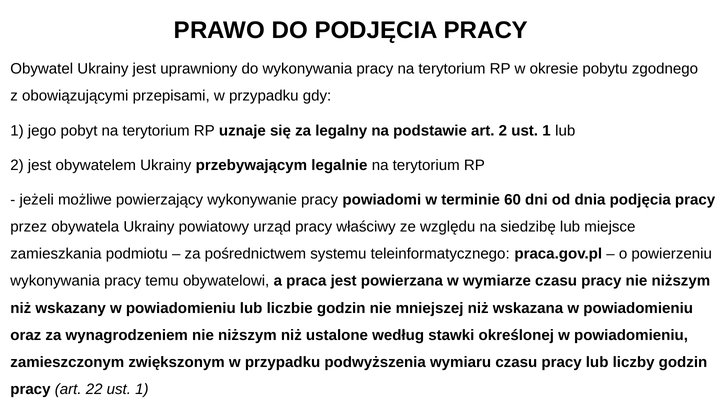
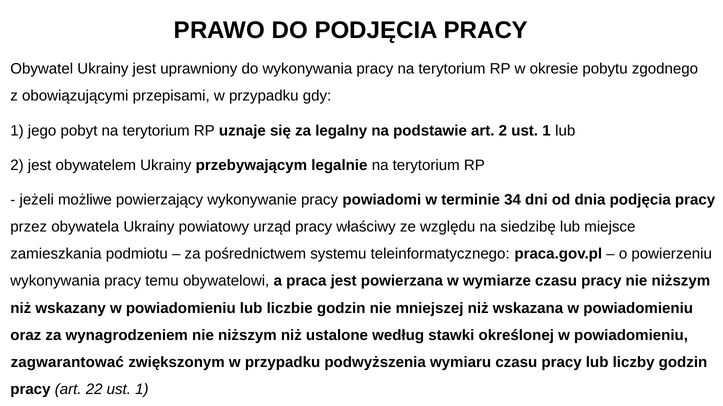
60: 60 -> 34 (513, 200)
zamieszczonym: zamieszczonym -> zagwarantować (67, 363)
